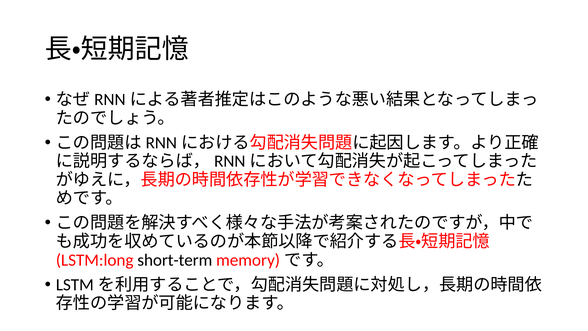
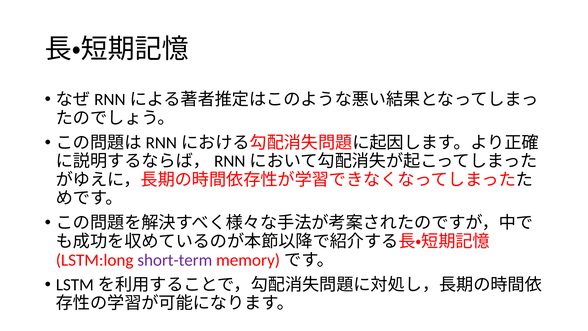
short-term colour: black -> purple (175, 260)
